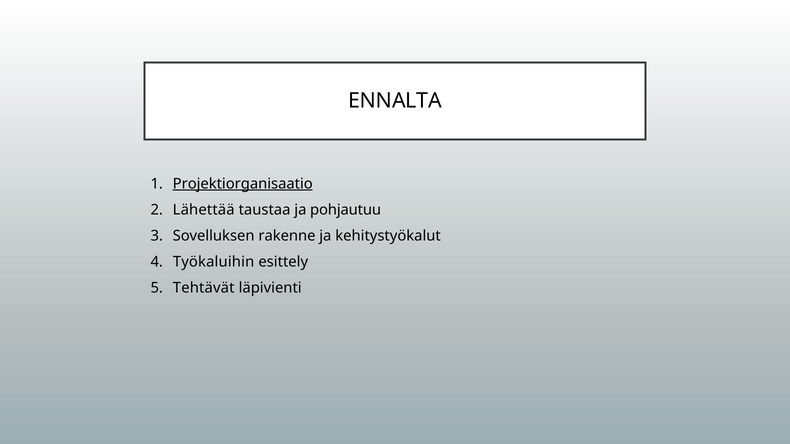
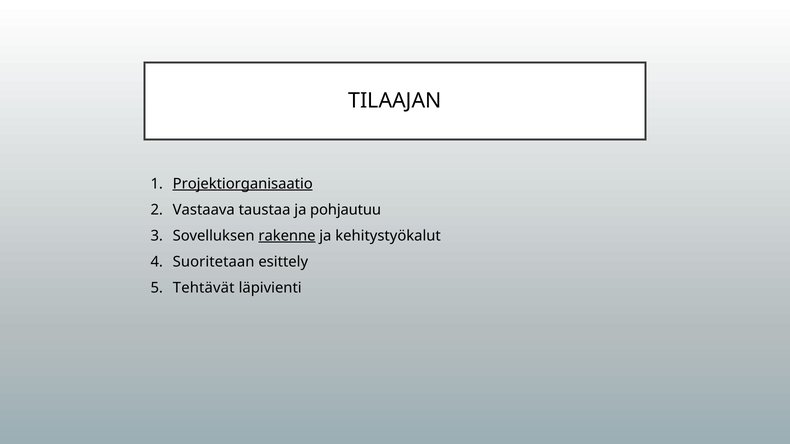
ENNALTA: ENNALTA -> TILAAJAN (395, 101)
Lähettää: Lähettää -> Vastaava (204, 210)
rakenne underline: none -> present (287, 236)
Työkaluihin: Työkaluihin -> Suoritetaan (214, 262)
